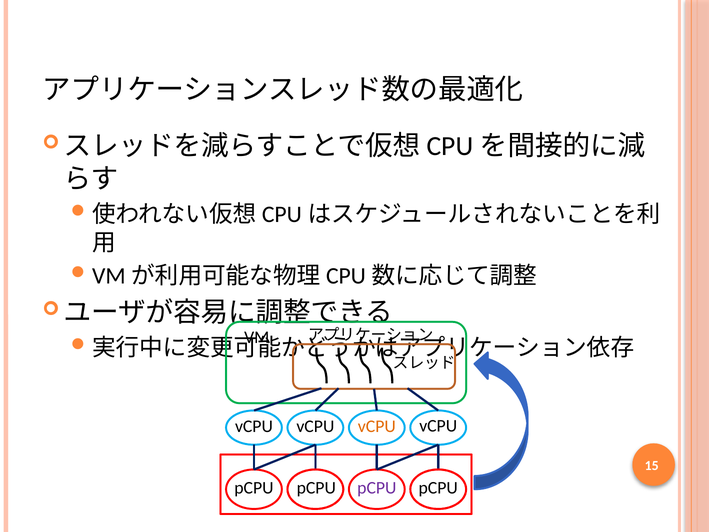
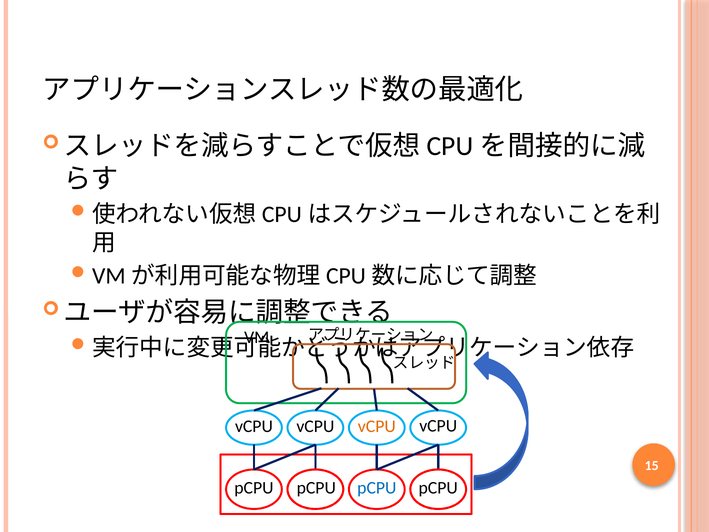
pCPU colour: purple -> blue (377, 488)
